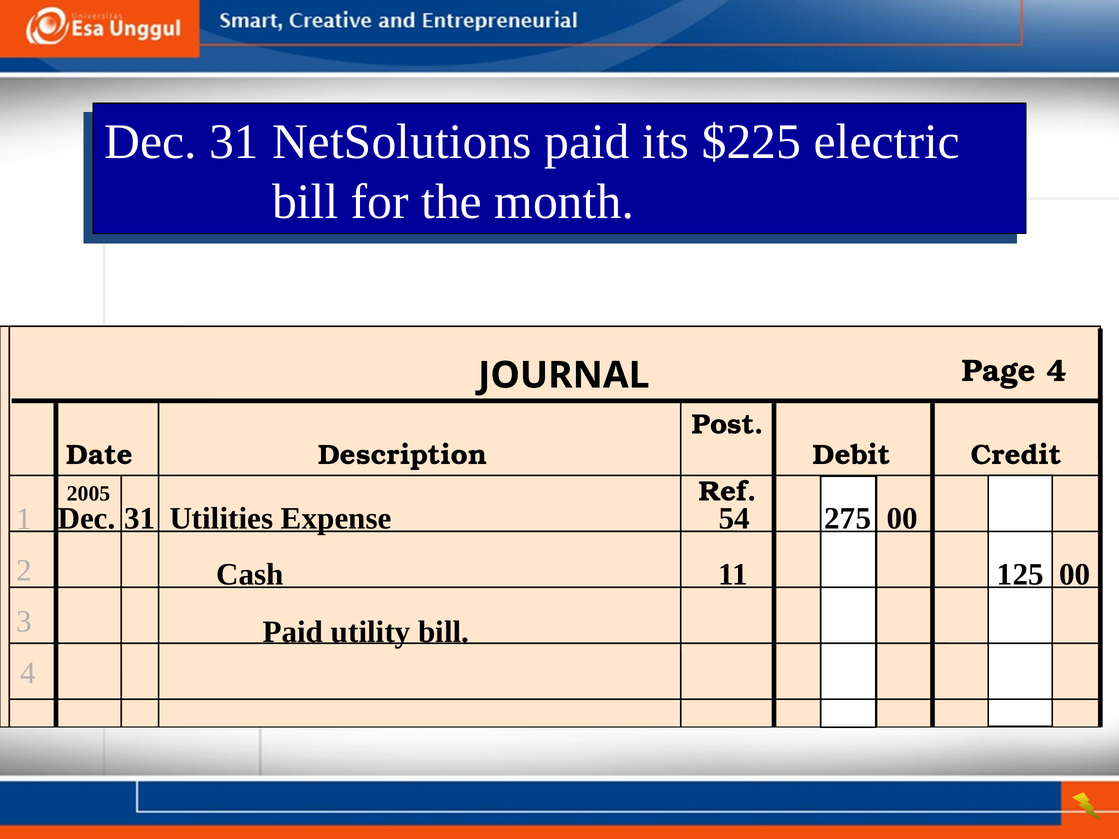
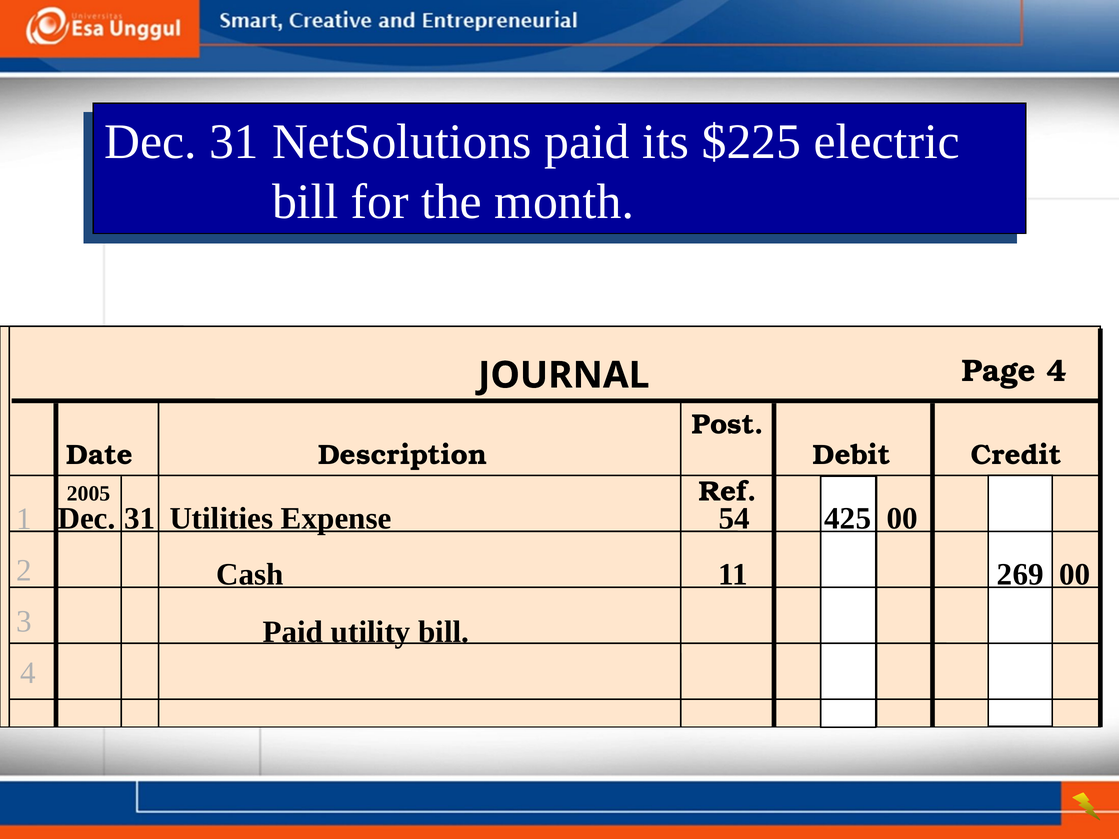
275: 275 -> 425 (848, 519)
125: 125 -> 269 (1020, 575)
